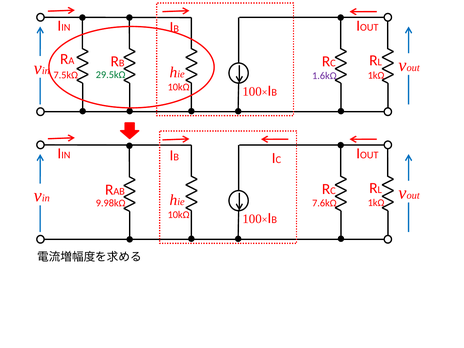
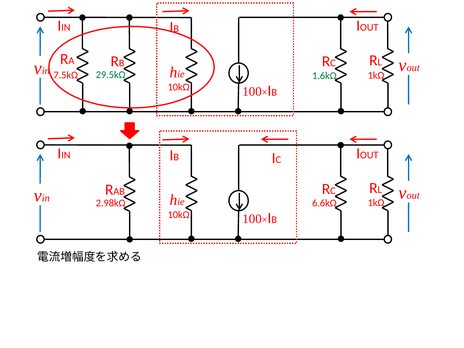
1.6kΩ colour: purple -> green (324, 76)
9.98kΩ: 9.98kΩ -> 2.98kΩ (111, 203)
7.6kΩ: 7.6kΩ -> 6.6kΩ (324, 203)
